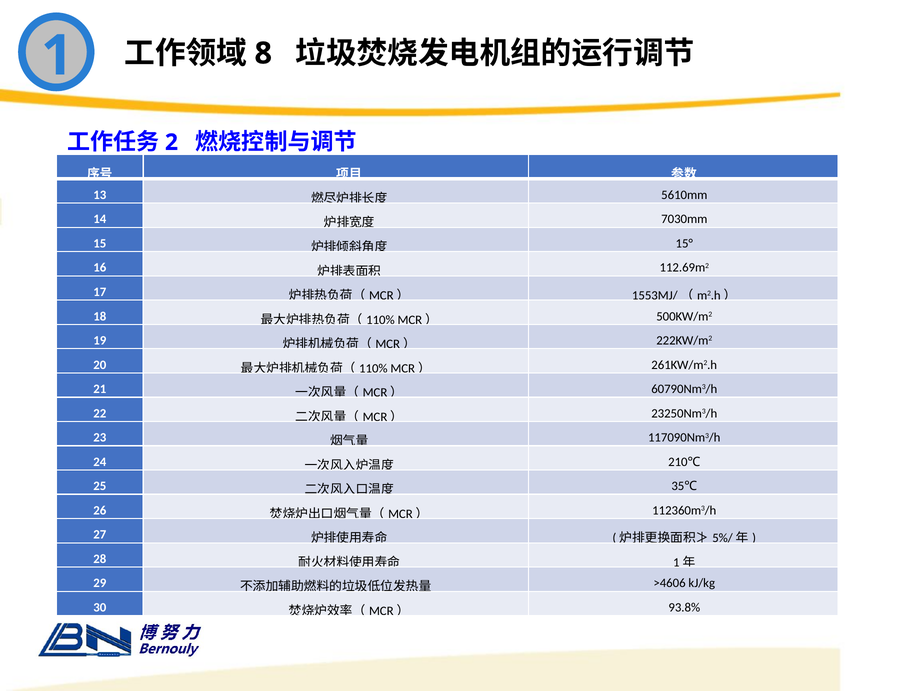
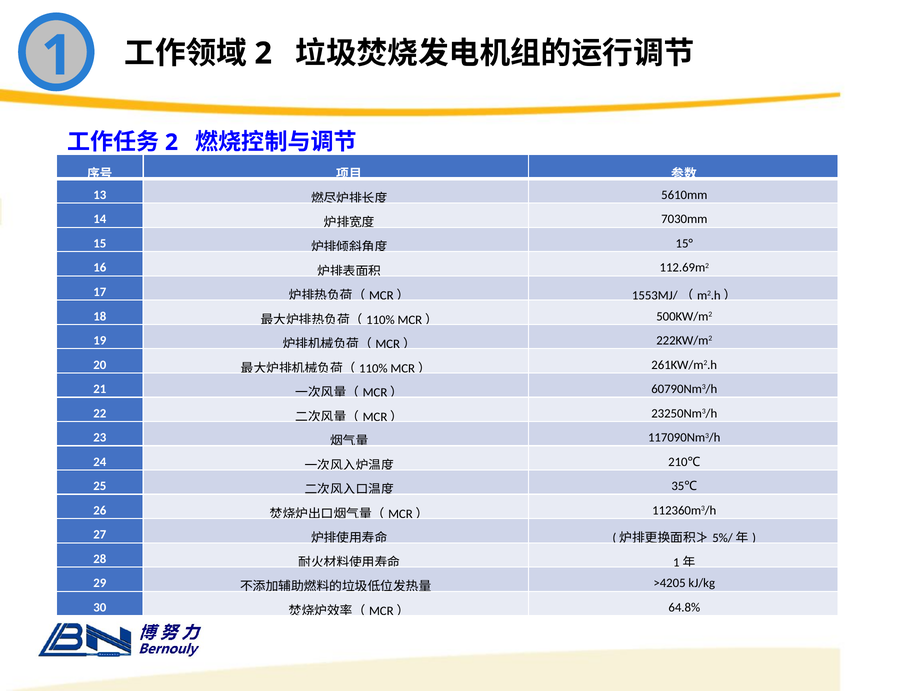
8: 8 -> 2 (263, 53)
>4606: >4606 -> >4205 (670, 583)
93.8%: 93.8% -> 64.8% (684, 607)
